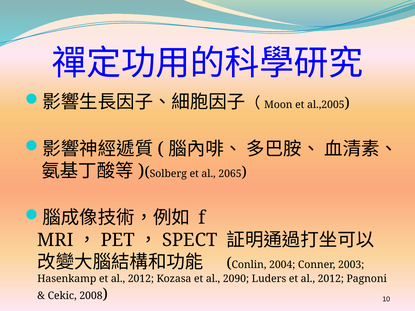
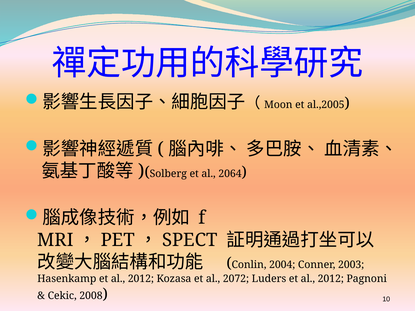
2065: 2065 -> 2064 (230, 174)
2090: 2090 -> 2072 (236, 279)
